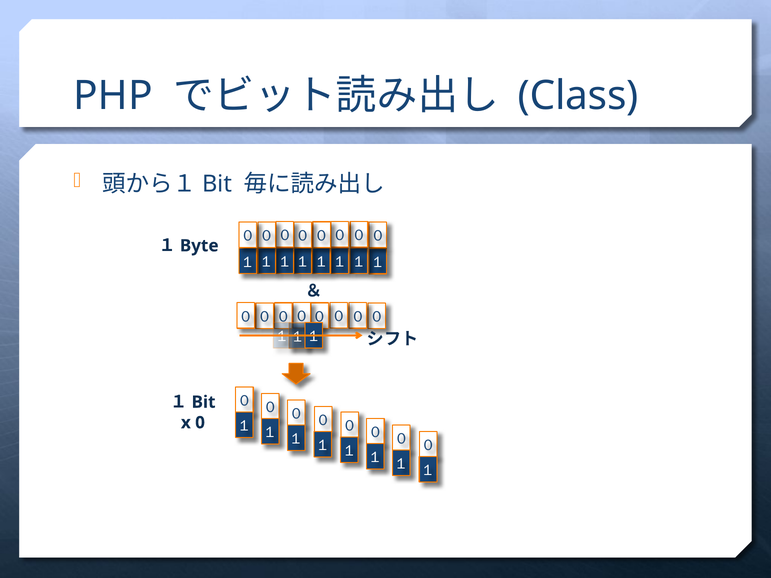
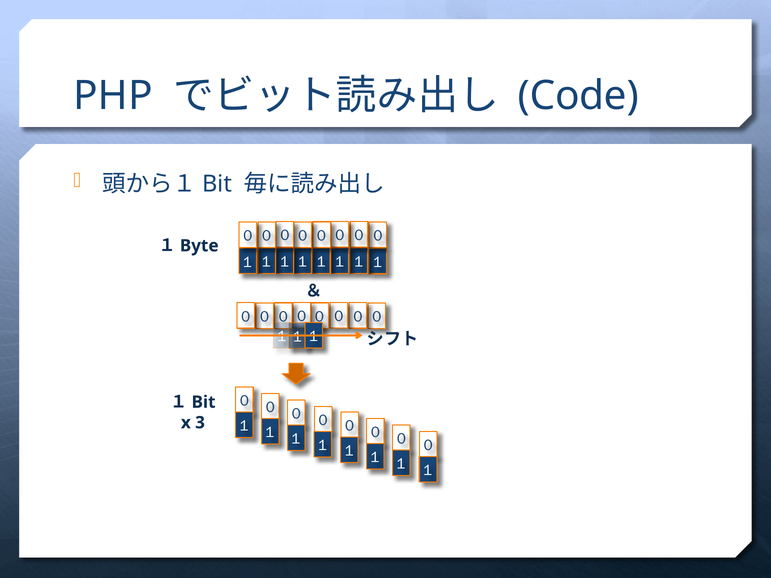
Class: Class -> Code (578, 96)
0: 0 -> 3 (200, 423)
